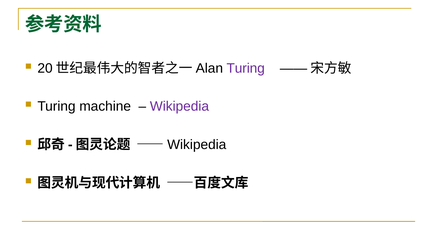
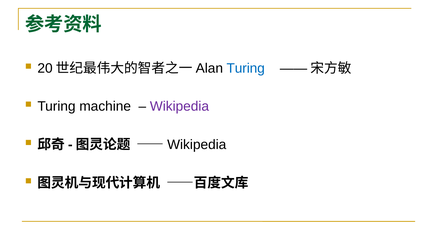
Turing colour: purple -> blue (246, 68)
